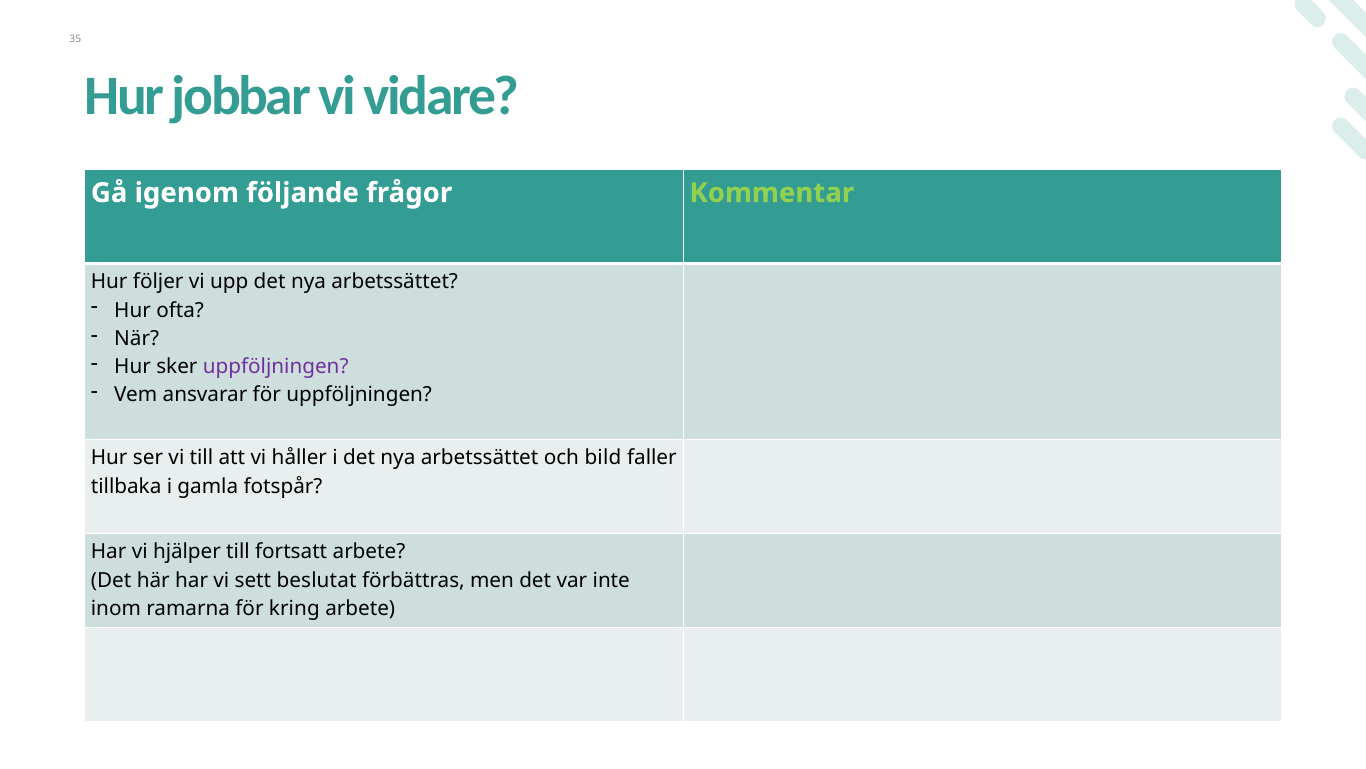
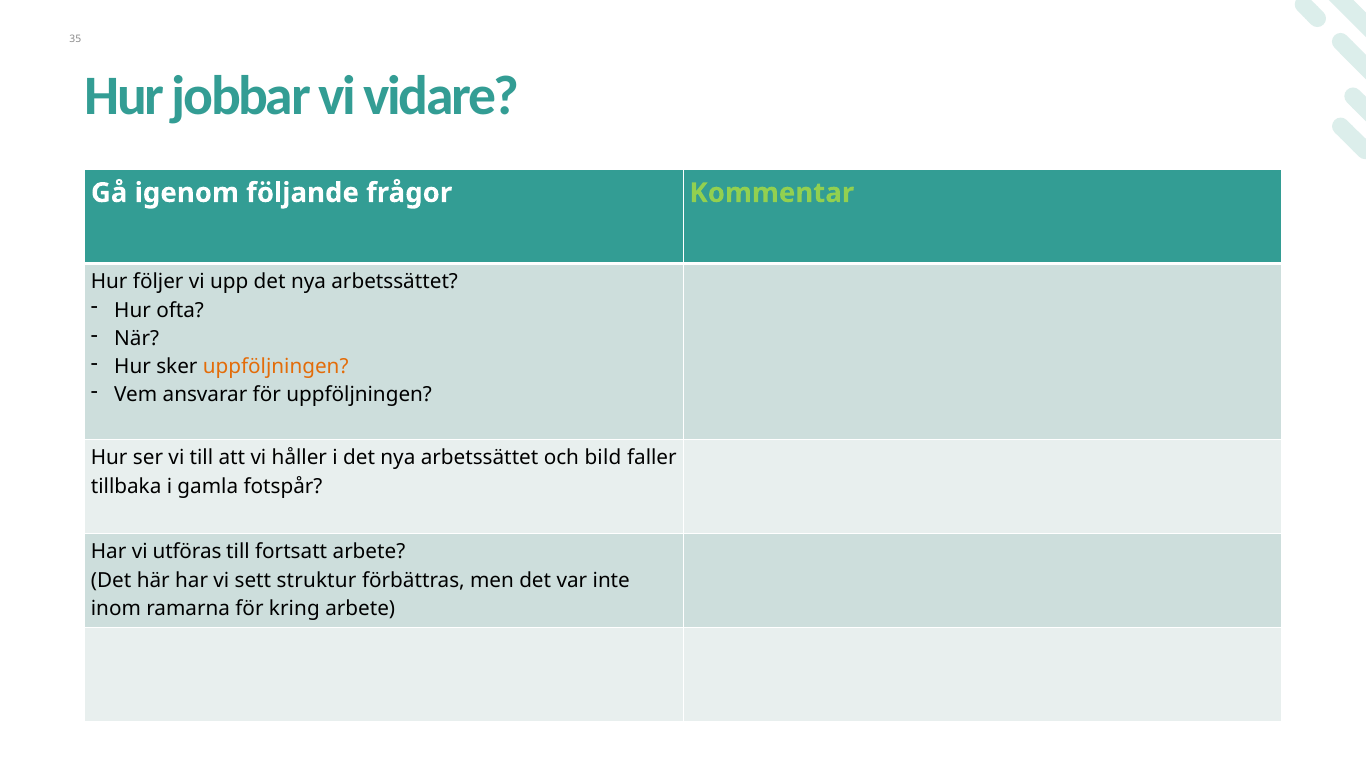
uppföljningen colour: purple -> orange (276, 366)
hjälper: hjälper -> utföras (187, 552)
beslutat: beslutat -> struktur (316, 580)
